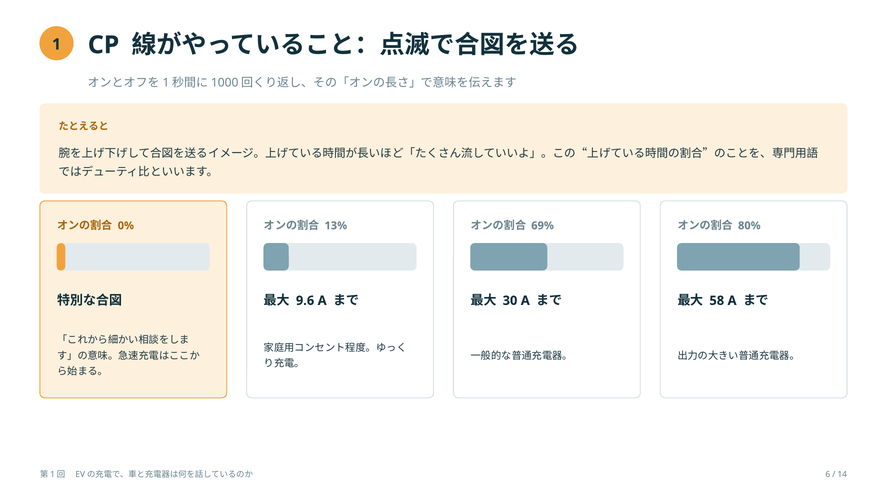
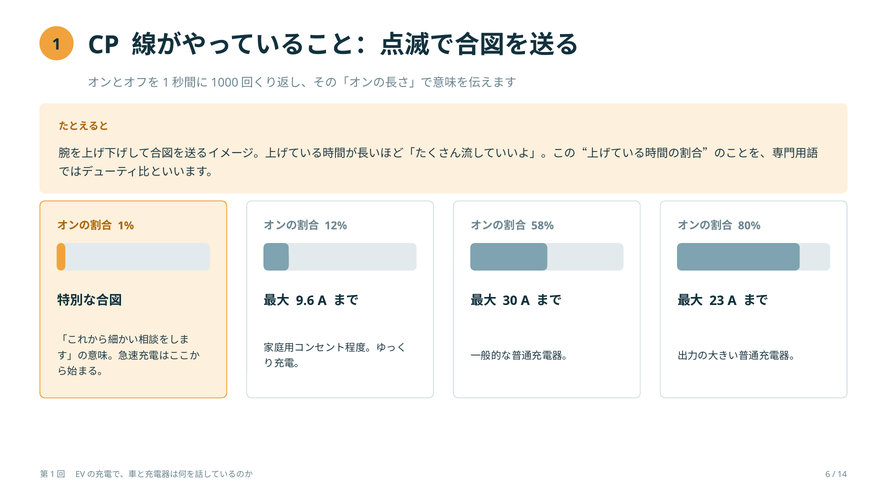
0%: 0% -> 1% (126, 226)
13%: 13% -> 12% (336, 226)
69%: 69% -> 58% (543, 226)
58: 58 -> 23 (717, 301)
